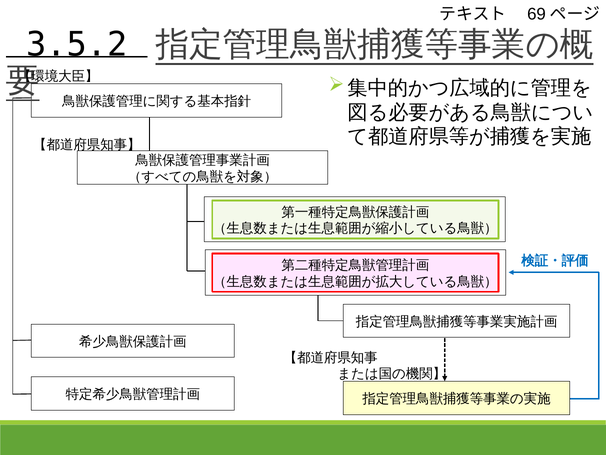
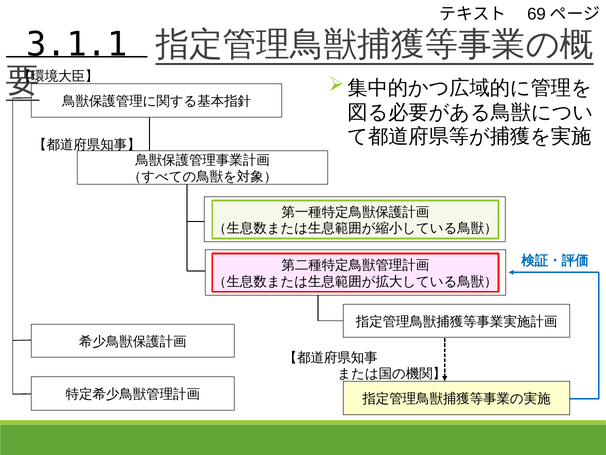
3.5.2: 3.5.2 -> 3.1.1 (77, 44)
